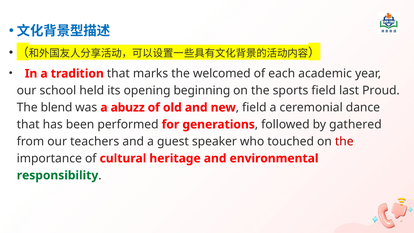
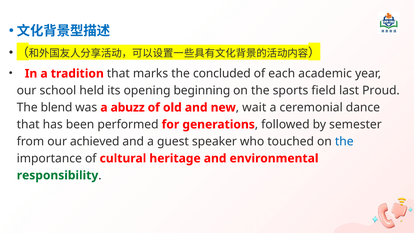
welcomed: welcomed -> concluded (222, 74)
field: field -> wait (254, 107)
gathered: gathered -> semester (355, 124)
teachers: teachers -> achieved (95, 141)
the colour: red -> blue (344, 141)
